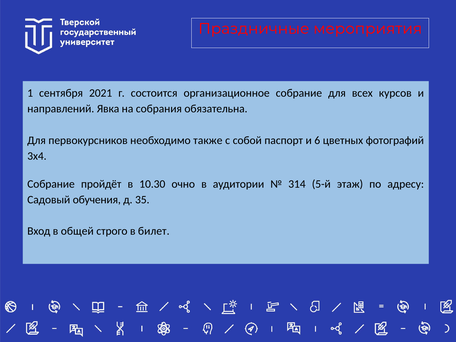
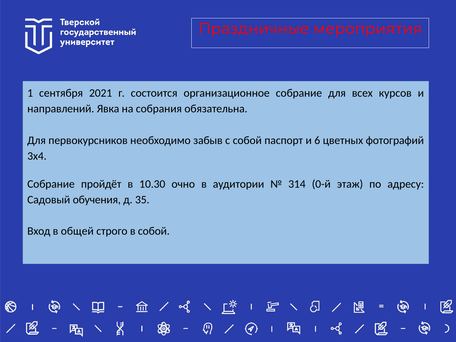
также: также -> забыв (208, 140)
5-й: 5-й -> 0-й (321, 184)
в билет: билет -> собой (154, 231)
